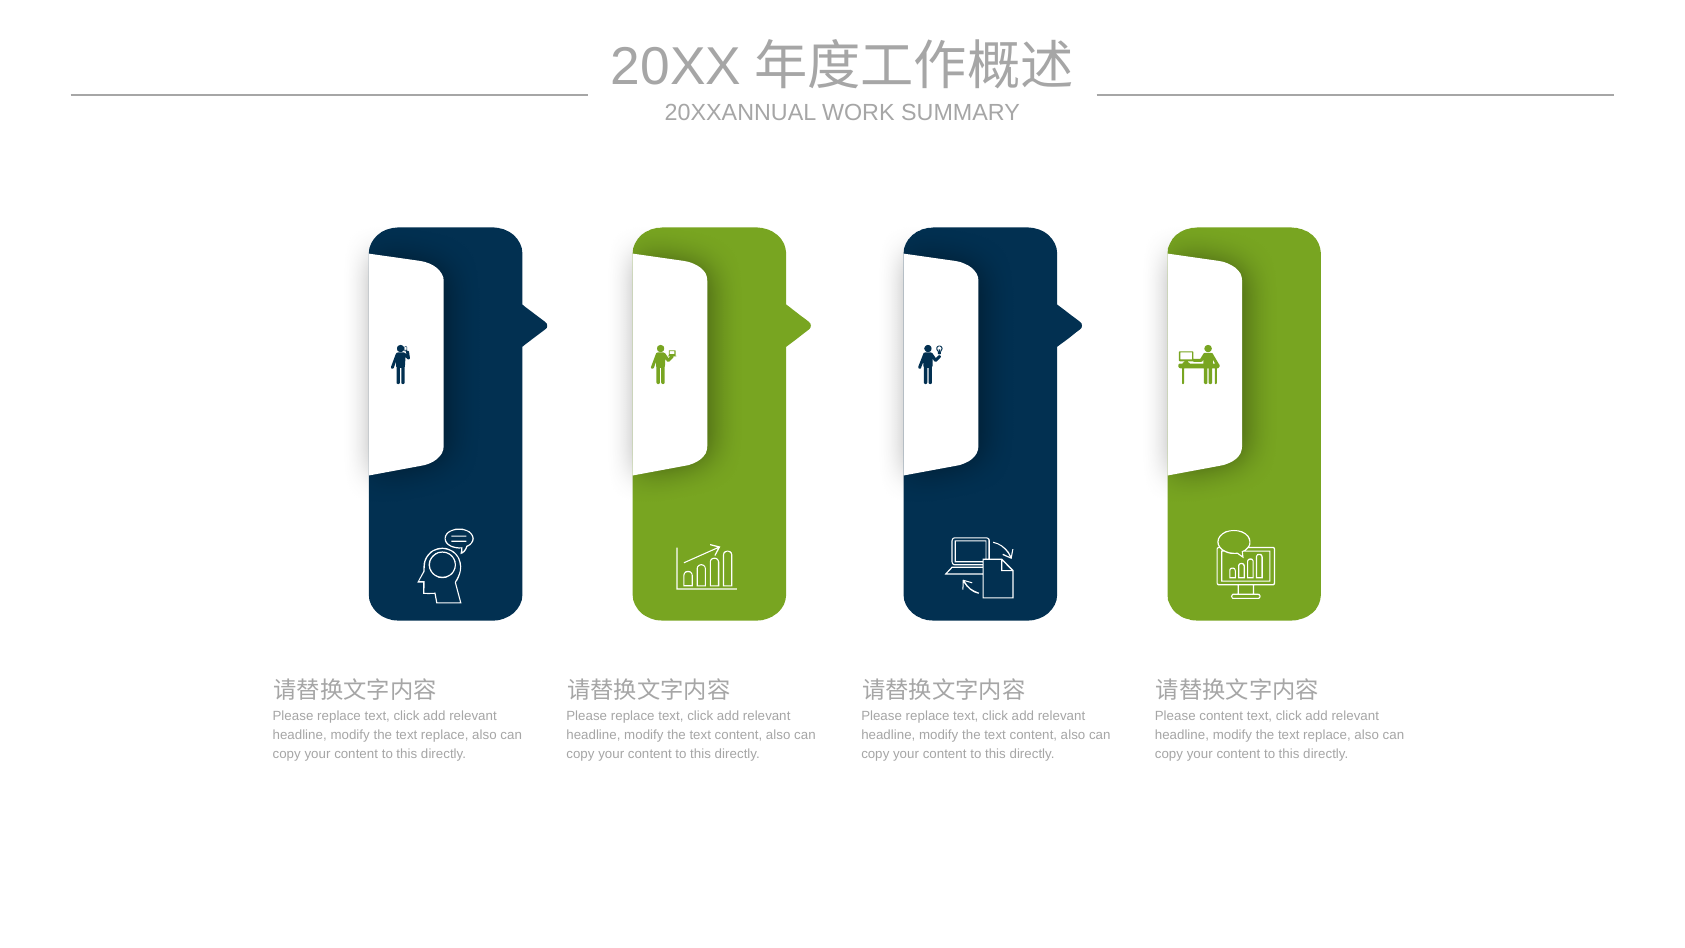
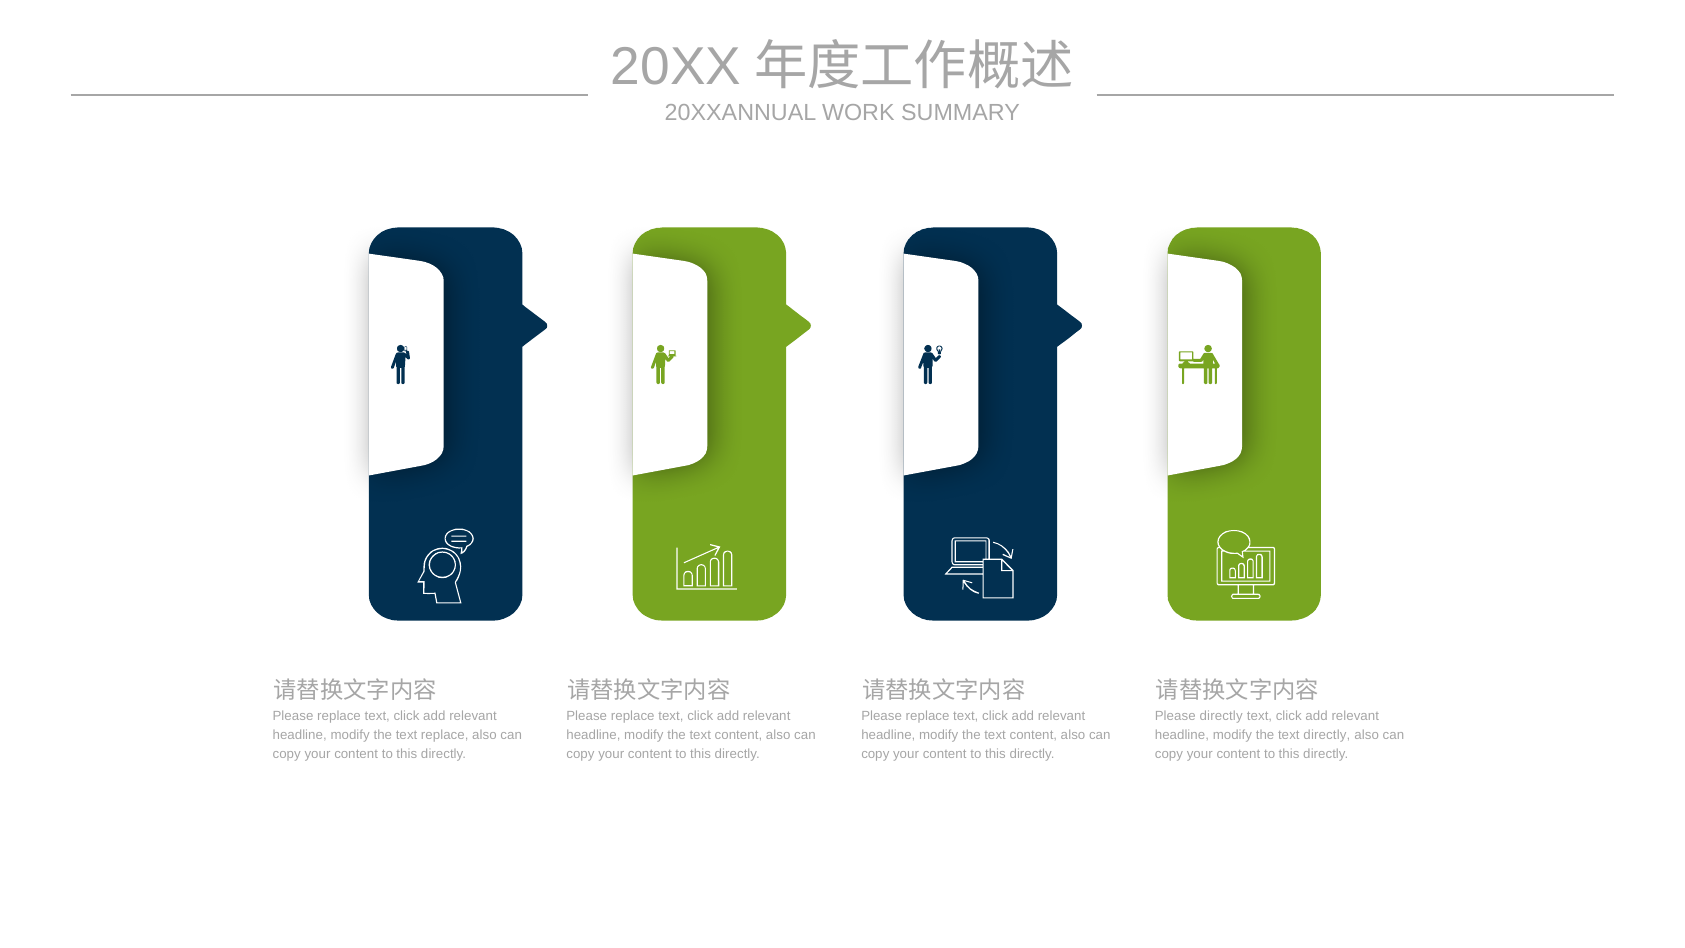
Please content: content -> directly (1221, 716)
replace: replace -> directly (1327, 735)
